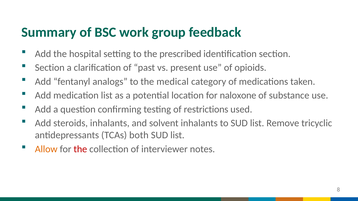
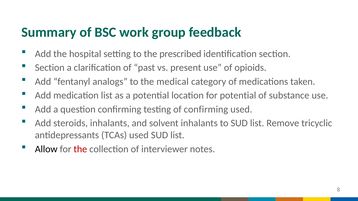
for naloxone: naloxone -> potential (238, 96)
of restrictions: restrictions -> confirming (206, 110)
TCAs both: both -> used (139, 135)
Allow colour: orange -> black (46, 149)
